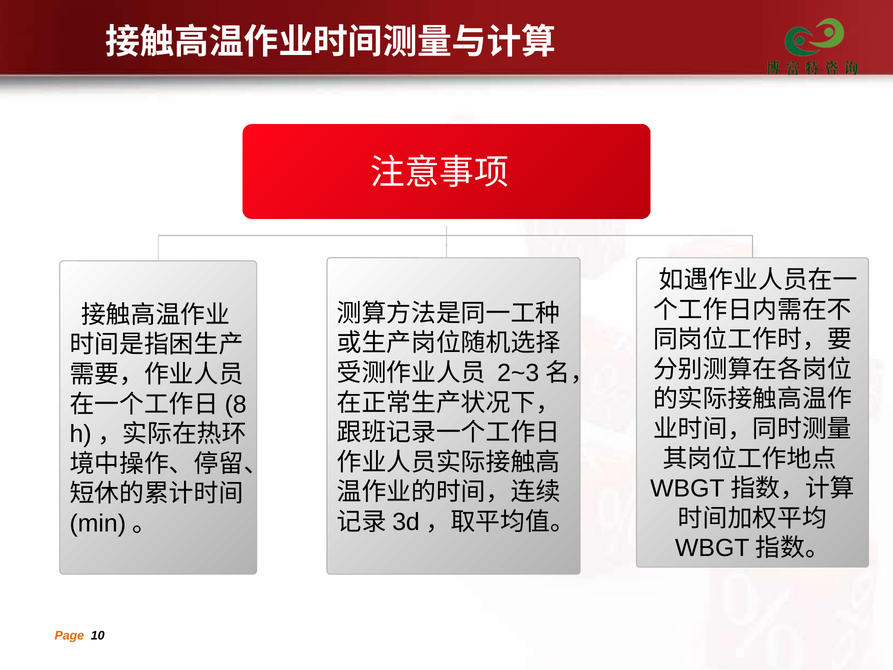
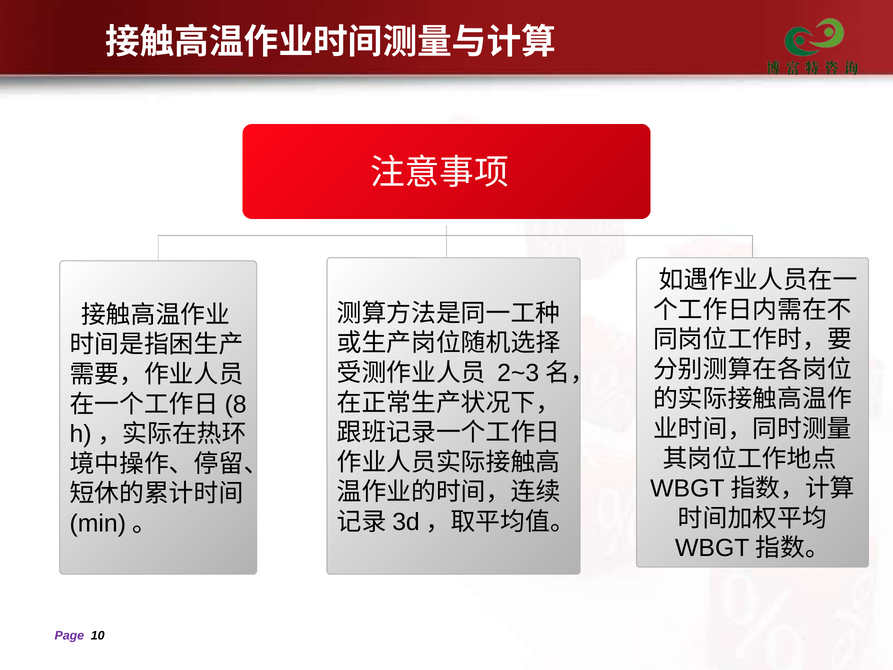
Page colour: orange -> purple (69, 635)
